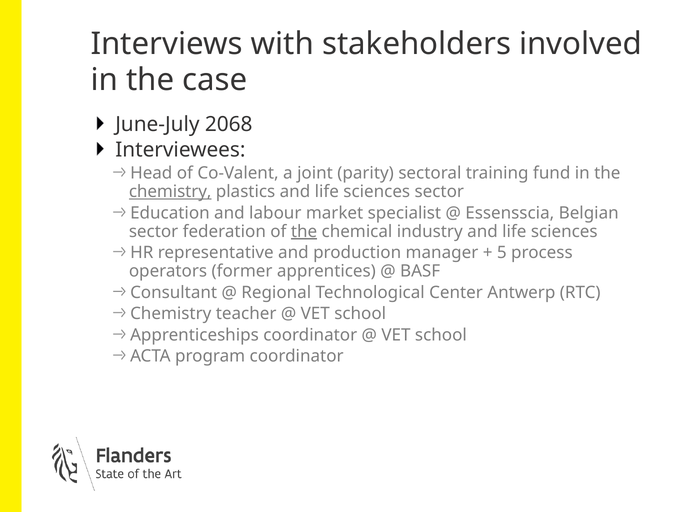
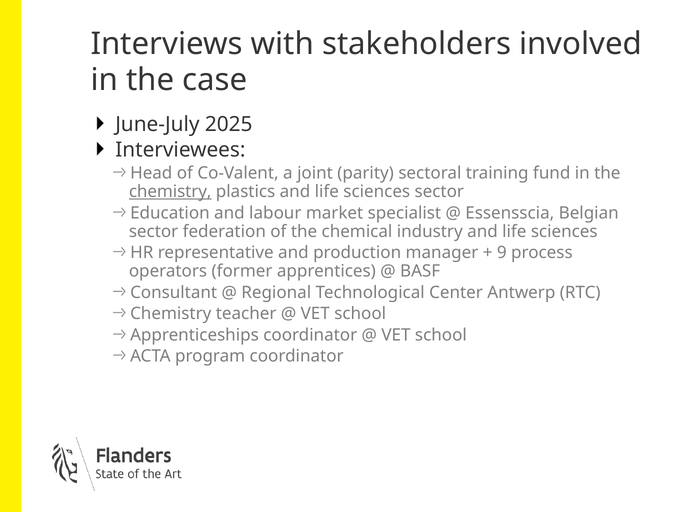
2068: 2068 -> 2025 (229, 124)
the underline: present -> none (304, 231)
5: 5 -> 9 (502, 252)
